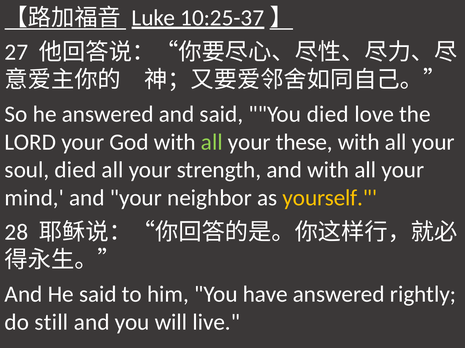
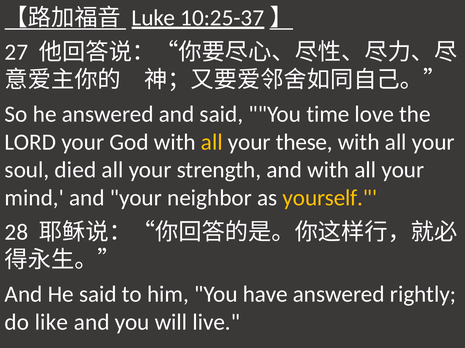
You died: died -> time (328, 115)
all colour: light green -> yellow (212, 142)
still: still -> like (51, 323)
